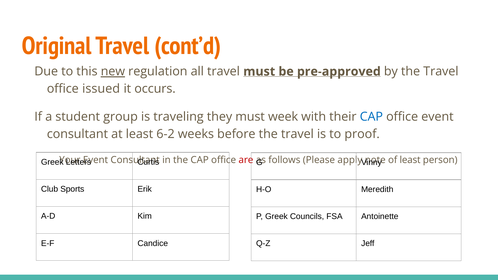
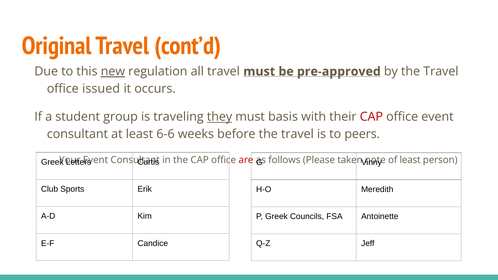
they underline: none -> present (220, 117)
week: week -> basis (283, 117)
CAP colour: blue -> red (371, 117)
6-2: 6-2 -> 6-6 (166, 134)
proof: proof -> peers (362, 134)
apply: apply -> taken (350, 160)
